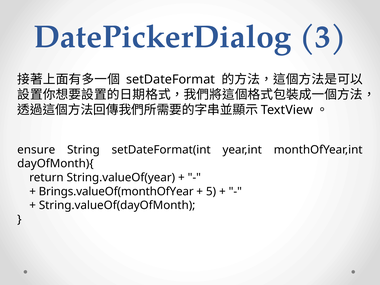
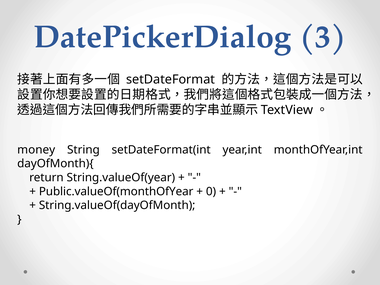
ensure: ensure -> money (36, 150)
Brings.valueOf(monthOfYear: Brings.valueOf(monthOfYear -> Public.valueOf(monthOfYear (116, 191)
5: 5 -> 0 (211, 191)
